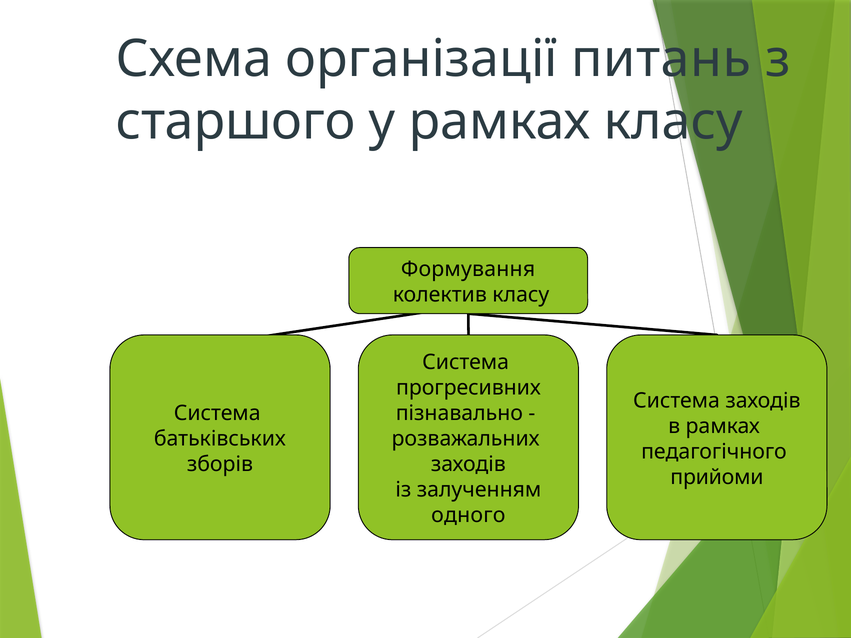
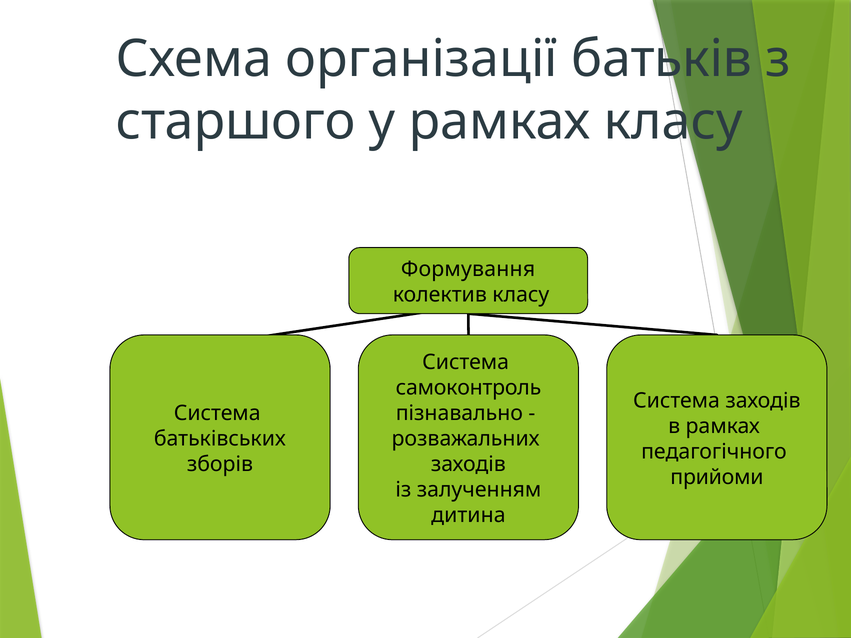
питань: питань -> батьків (662, 59)
прогресивних: прогресивних -> самоконтроль (468, 388)
одного: одного -> дитина (468, 516)
